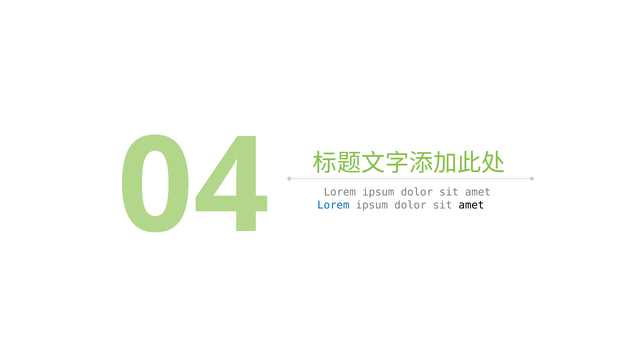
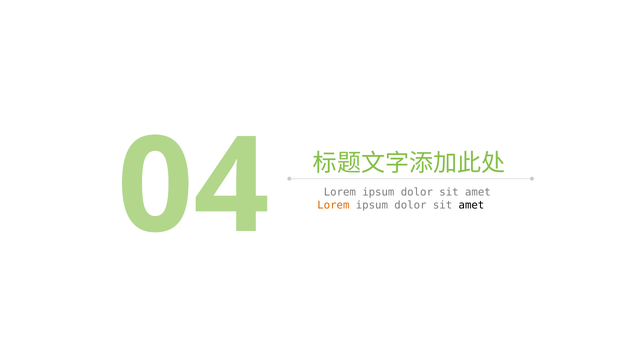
Lorem colour: blue -> orange (333, 205)
